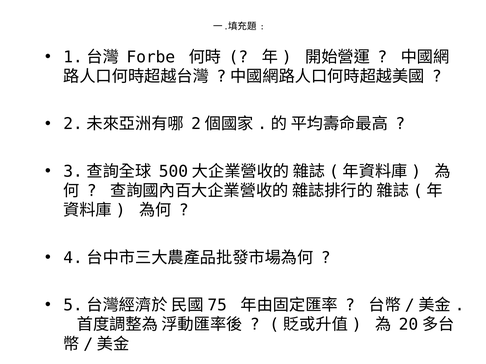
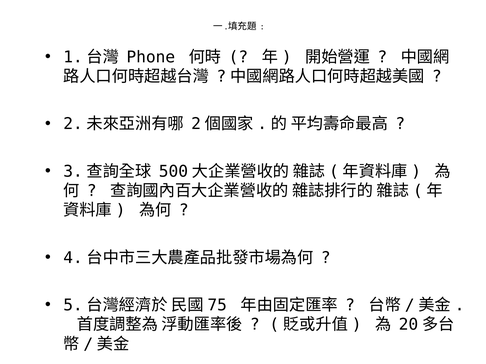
Forbe: Forbe -> Phone (151, 57)
